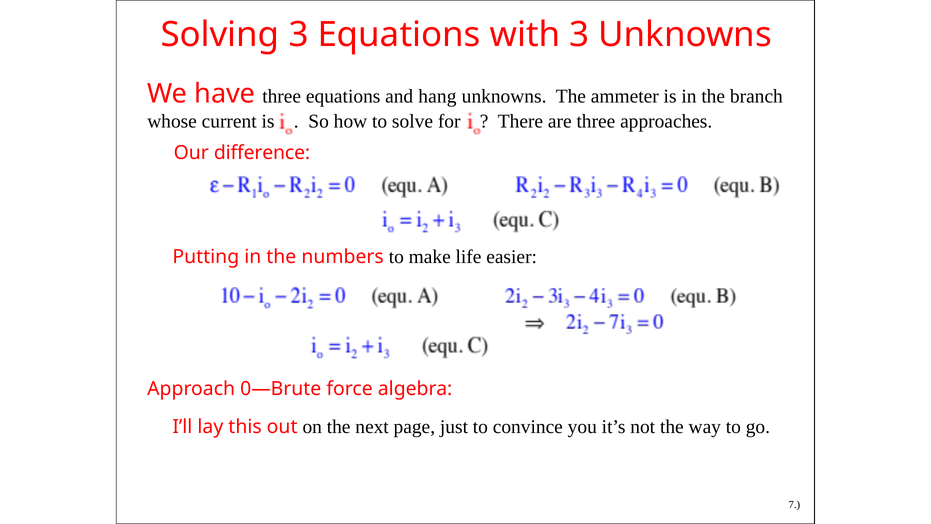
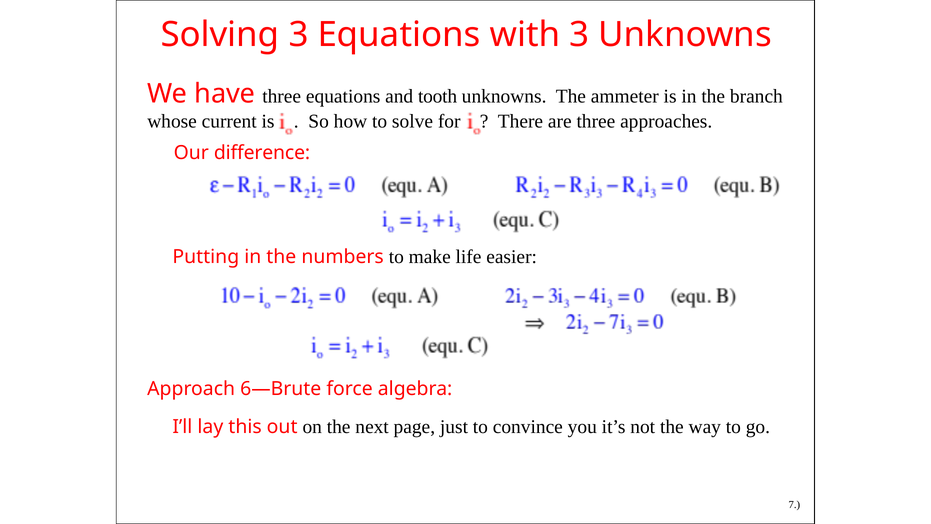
hang: hang -> tooth (438, 96)
0—Brute: 0—Brute -> 6—Brute (281, 389)
